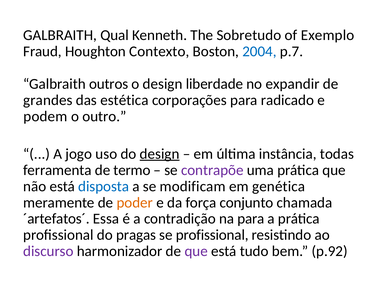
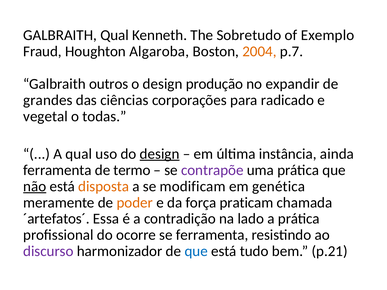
Contexto: Contexto -> Algaroba (159, 51)
2004 colour: blue -> orange (259, 51)
liberdade: liberdade -> produção (214, 84)
estética: estética -> ciências (124, 100)
podem: podem -> vegetal (45, 117)
outro: outro -> todas (104, 117)
A jogo: jogo -> qual (79, 154)
todas: todas -> ainda (337, 154)
não underline: none -> present (35, 186)
disposta colour: blue -> orange (104, 186)
conjunto: conjunto -> praticam (247, 203)
na para: para -> lado (251, 219)
pragas: pragas -> ocorre (136, 235)
se profissional: profissional -> ferramenta (212, 235)
que colour: purple -> blue (196, 251)
p.92: p.92 -> p.21 (330, 251)
